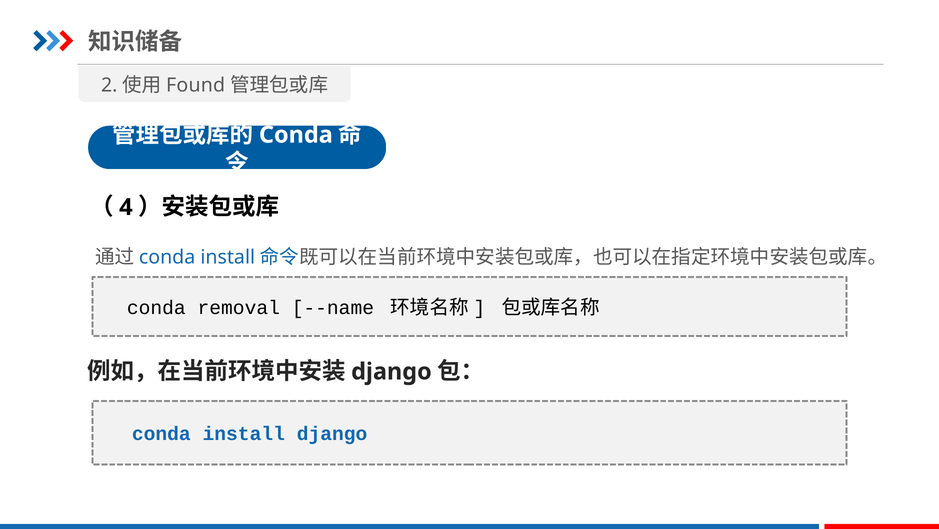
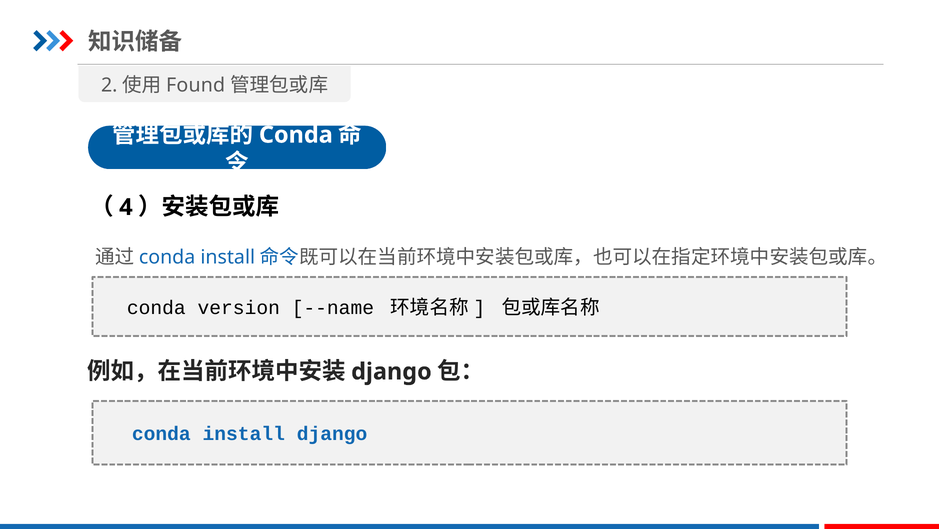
removal: removal -> version (239, 307)
